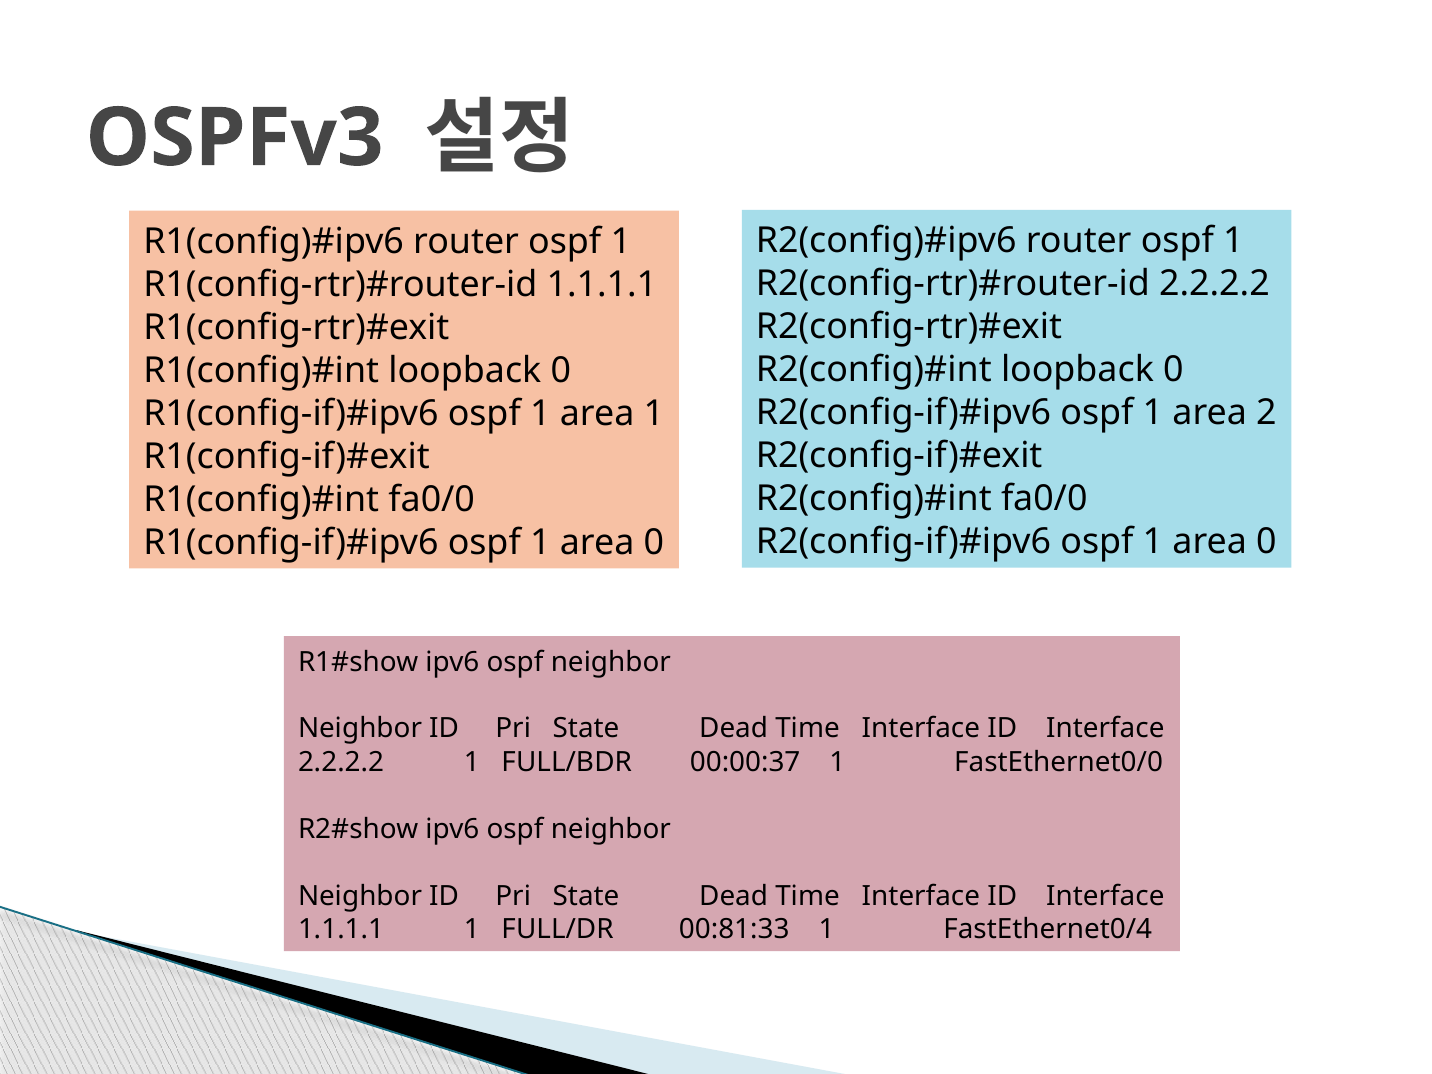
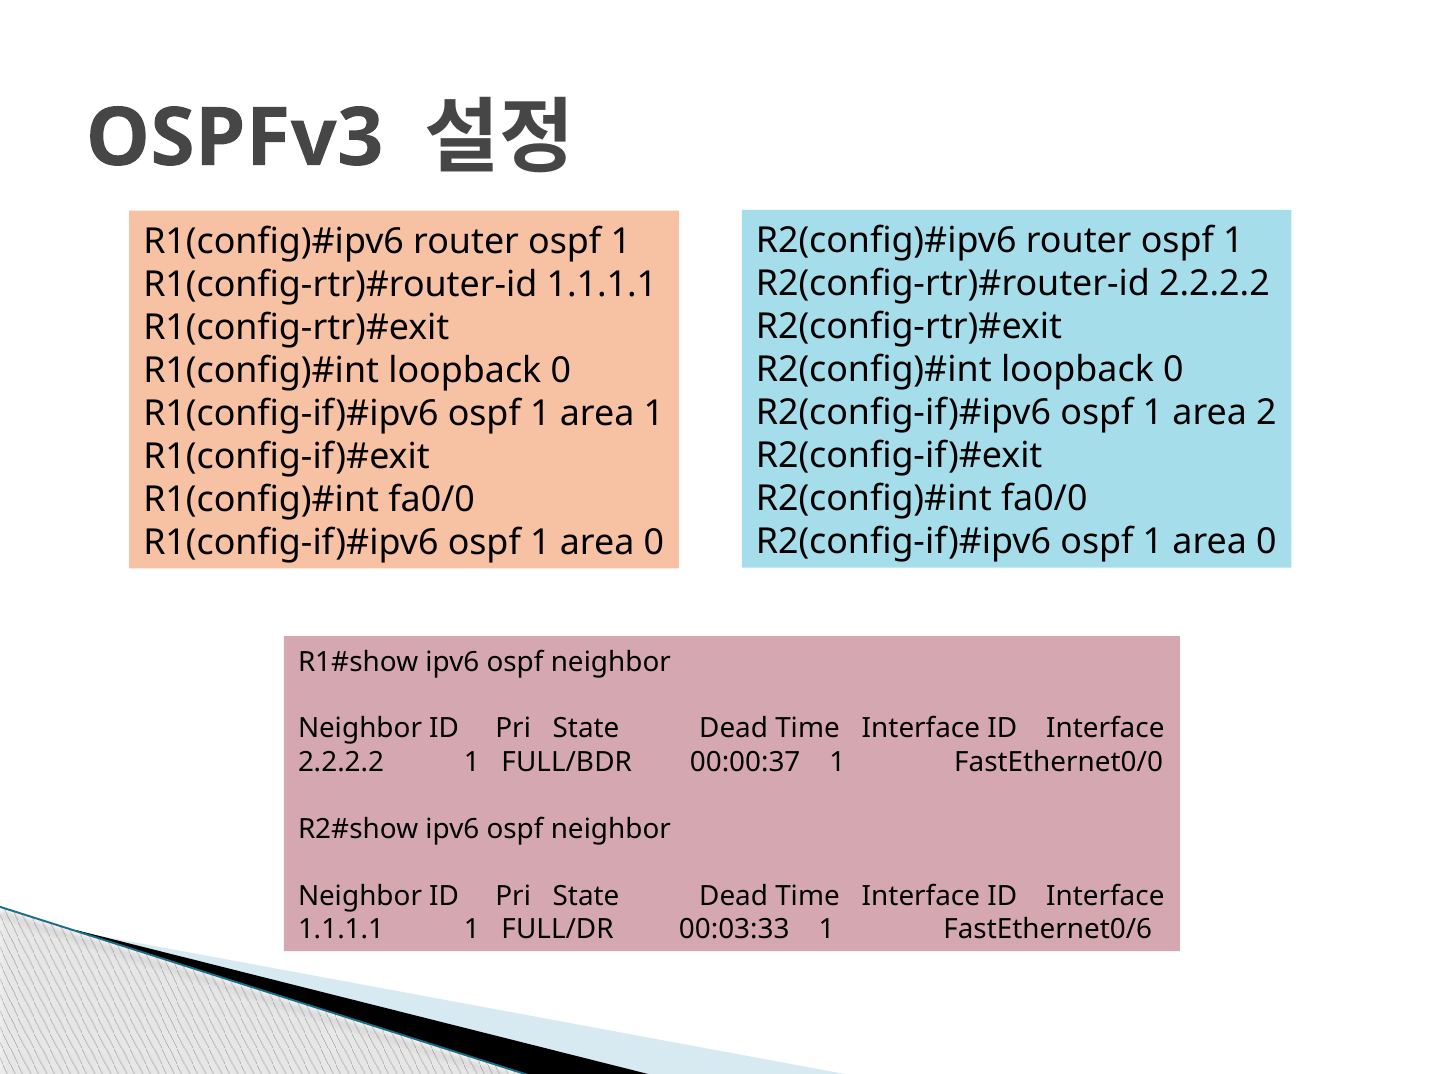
00:81:33: 00:81:33 -> 00:03:33 (734, 929)
FastEthernet0/4: FastEthernet0/4 -> FastEthernet0/6 (1048, 929)
